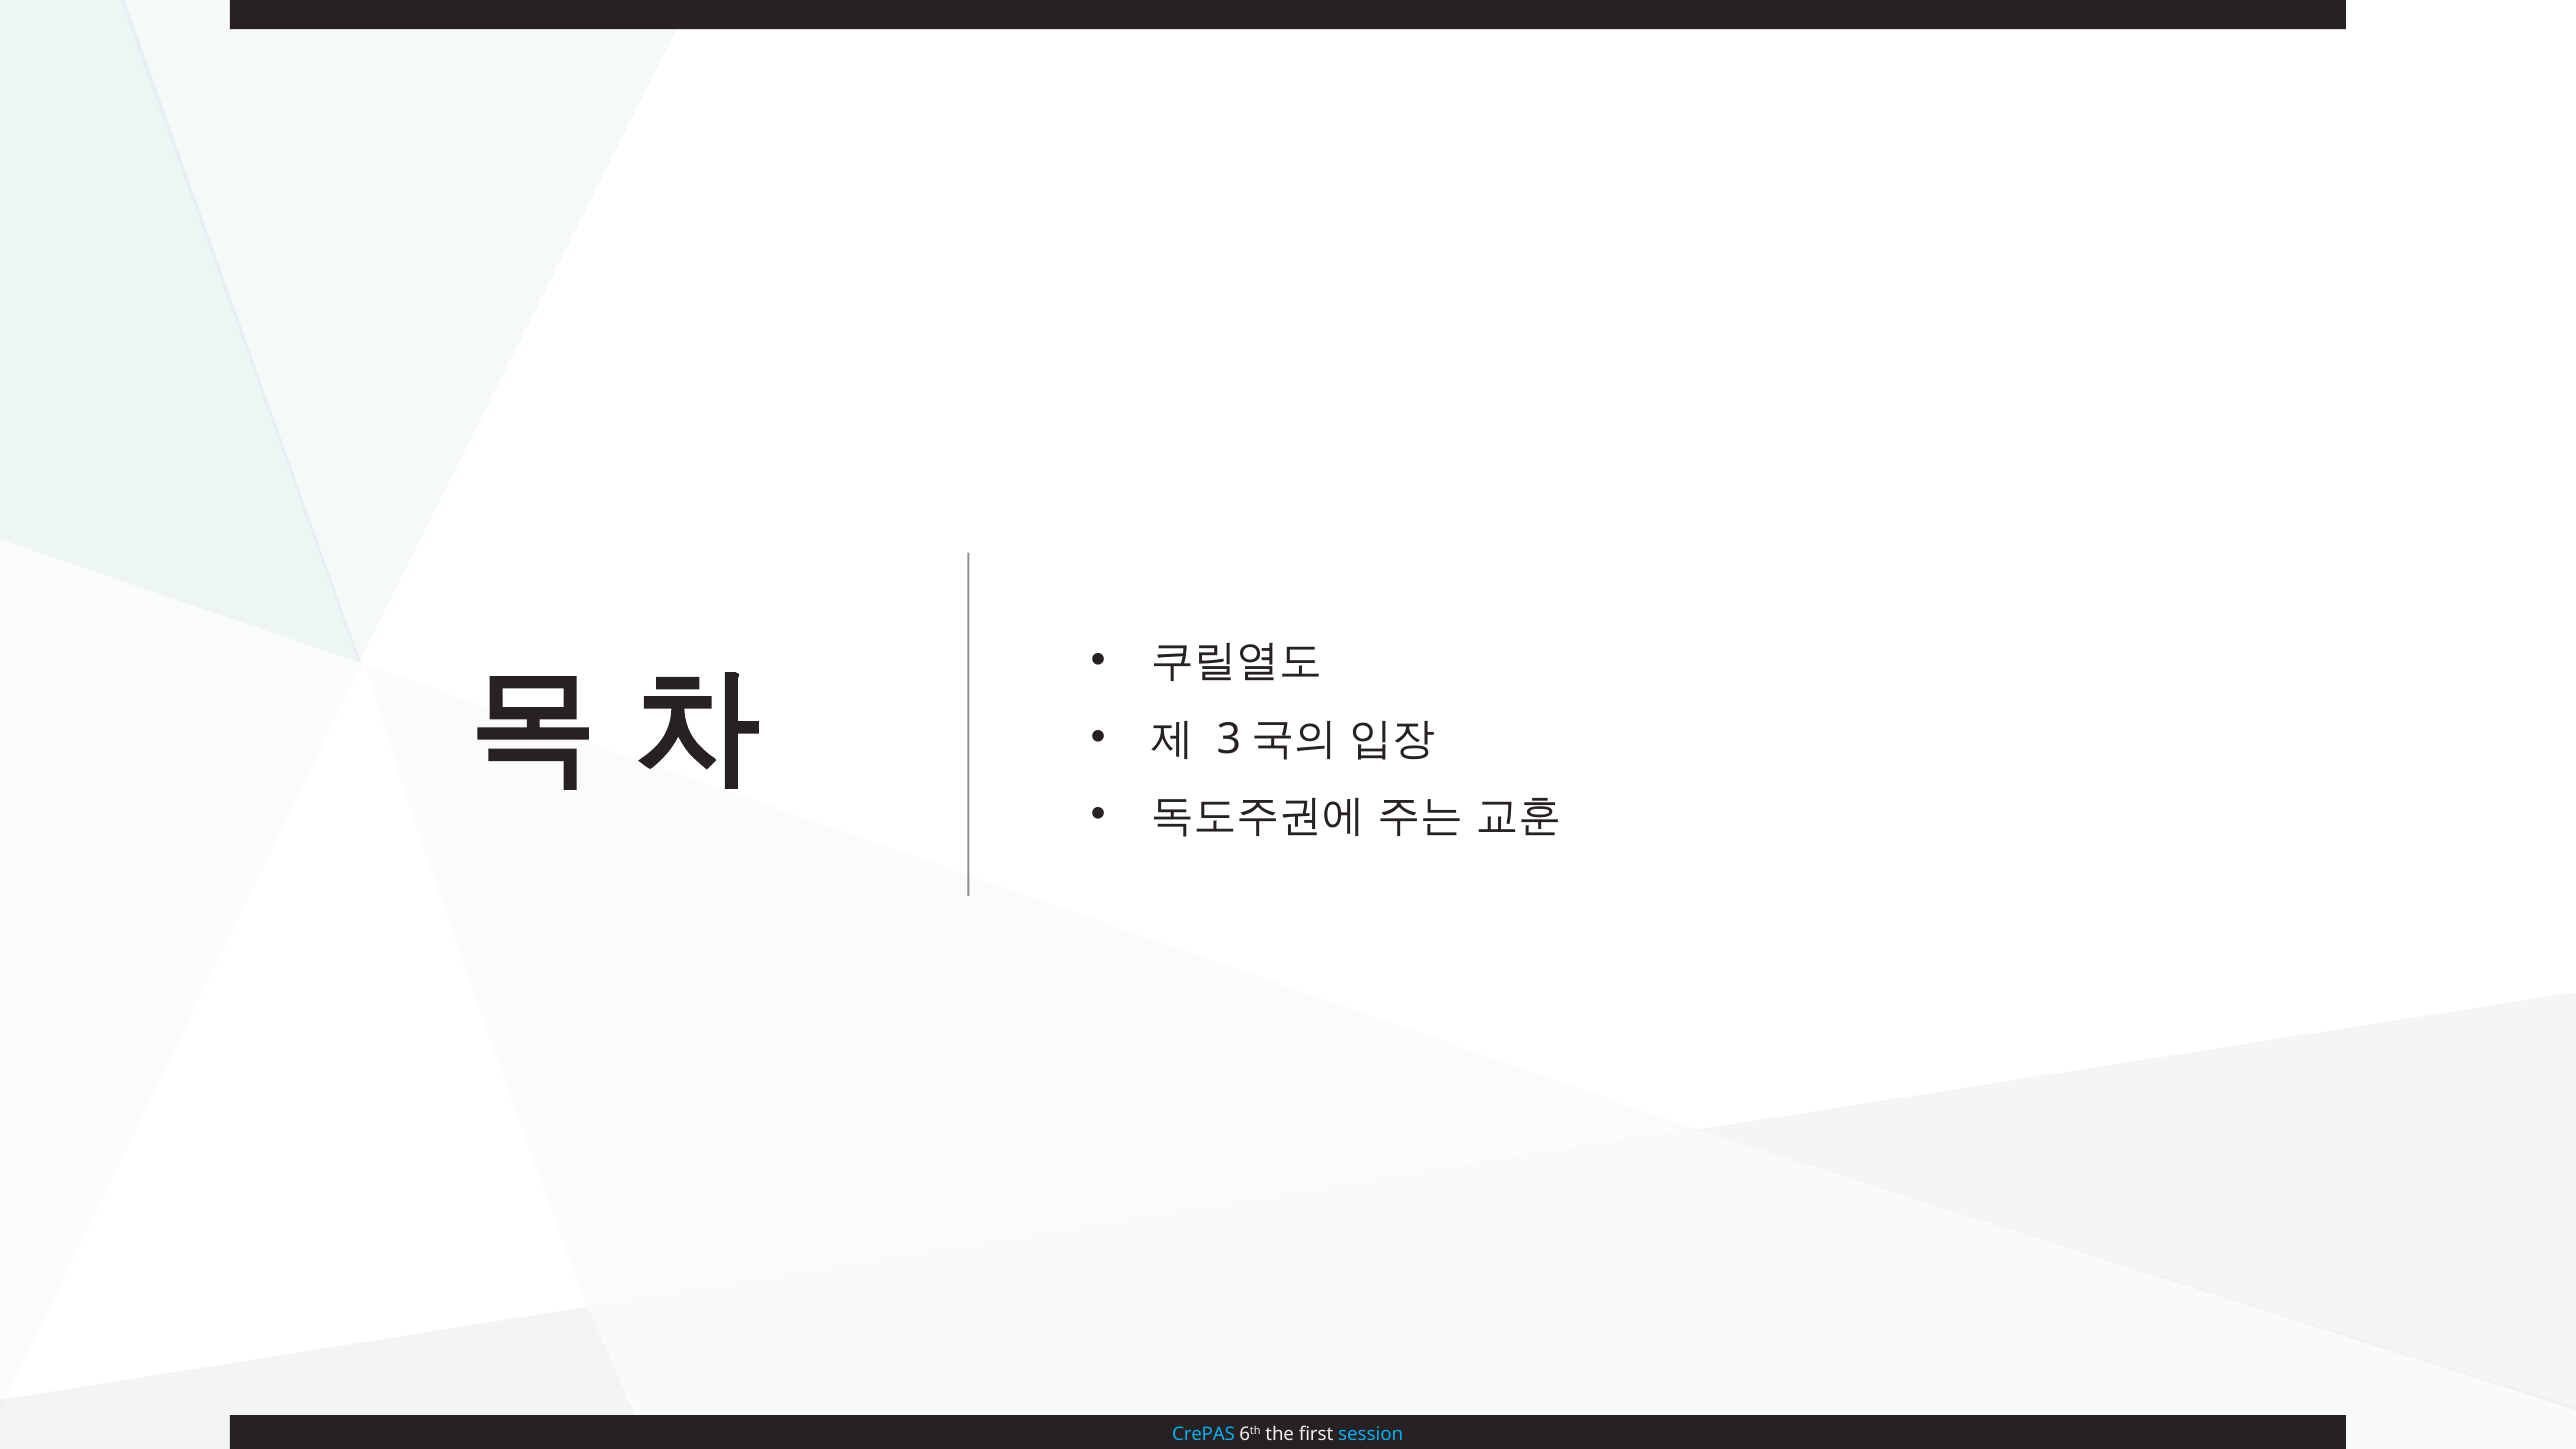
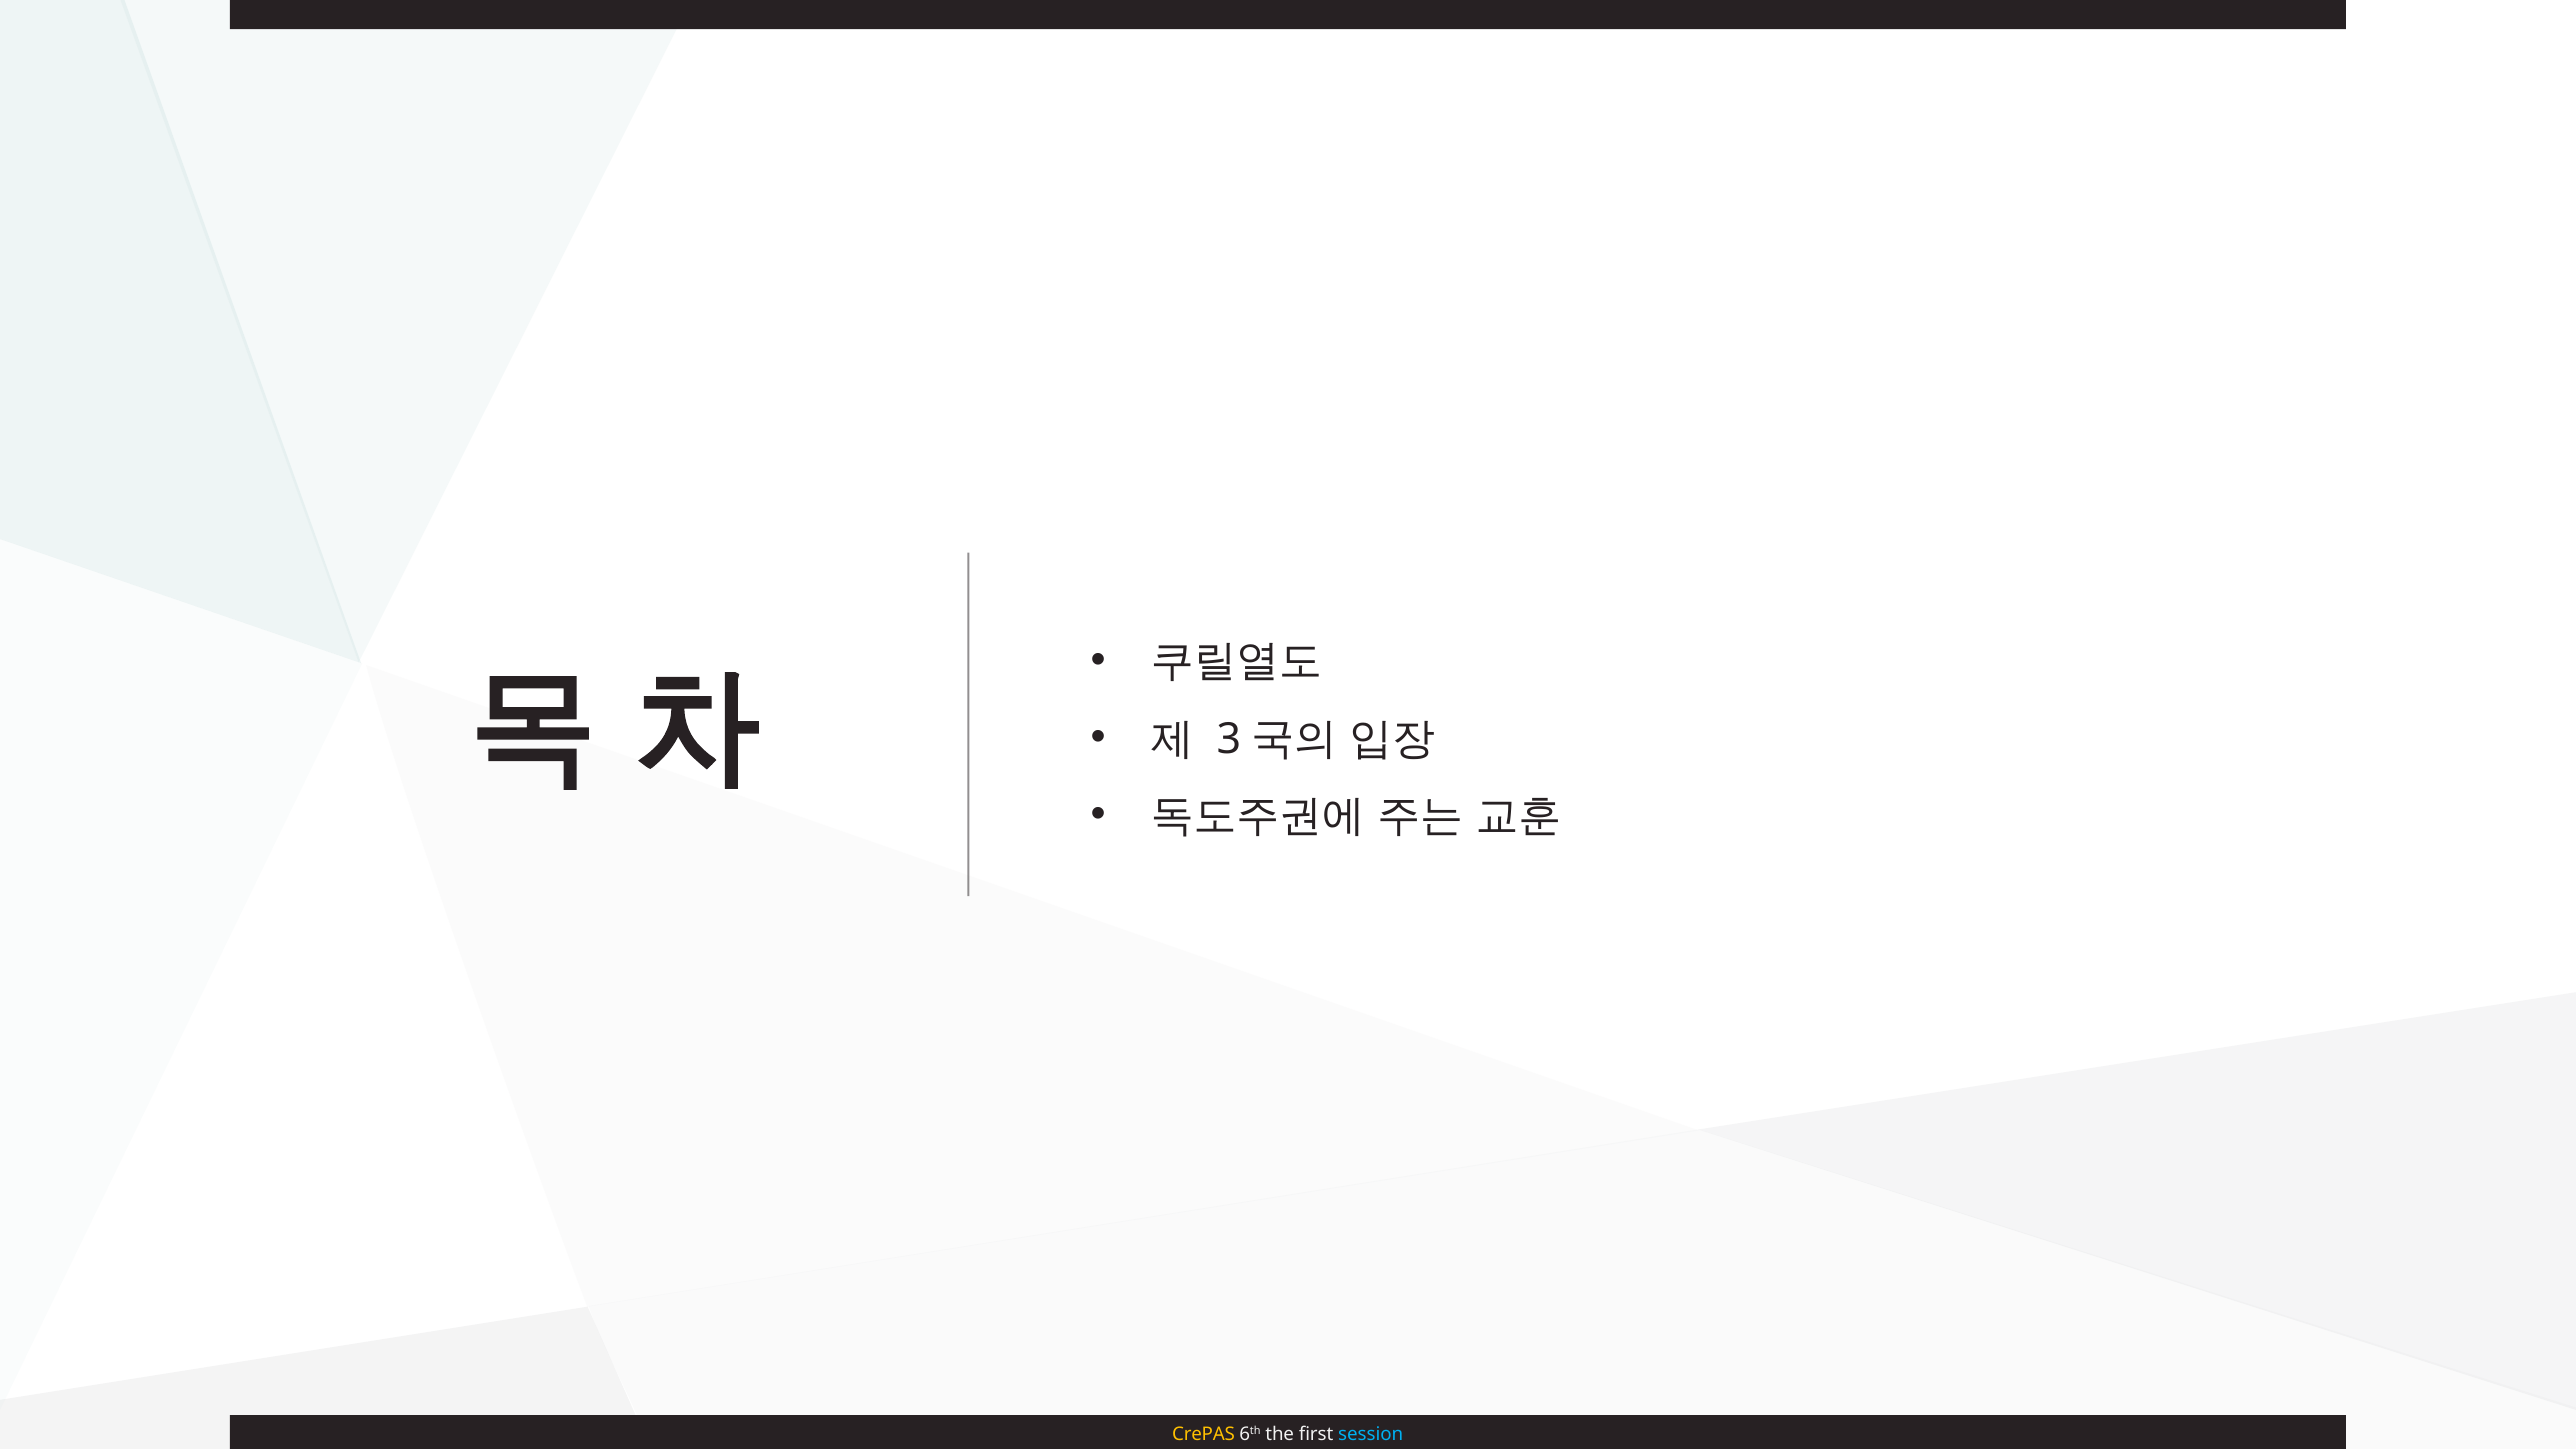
CrePAS colour: light blue -> yellow (1204, 1434)
